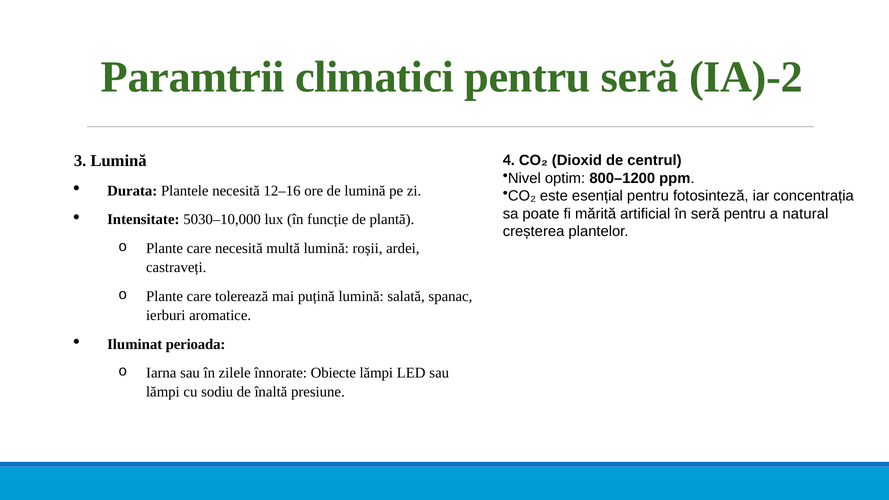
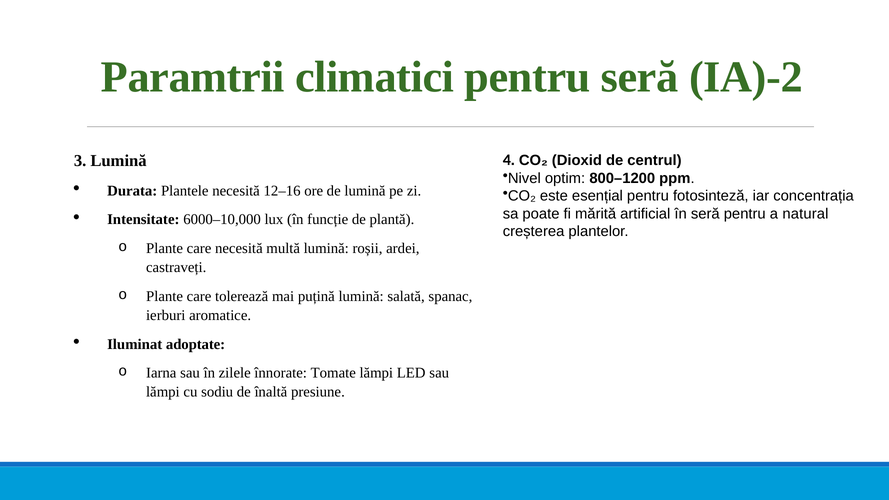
5030–10,000: 5030–10,000 -> 6000–10,000 (222, 220)
perioada: perioada -> adoptate (196, 344)
Obiecte: Obiecte -> Tomate (333, 373)
